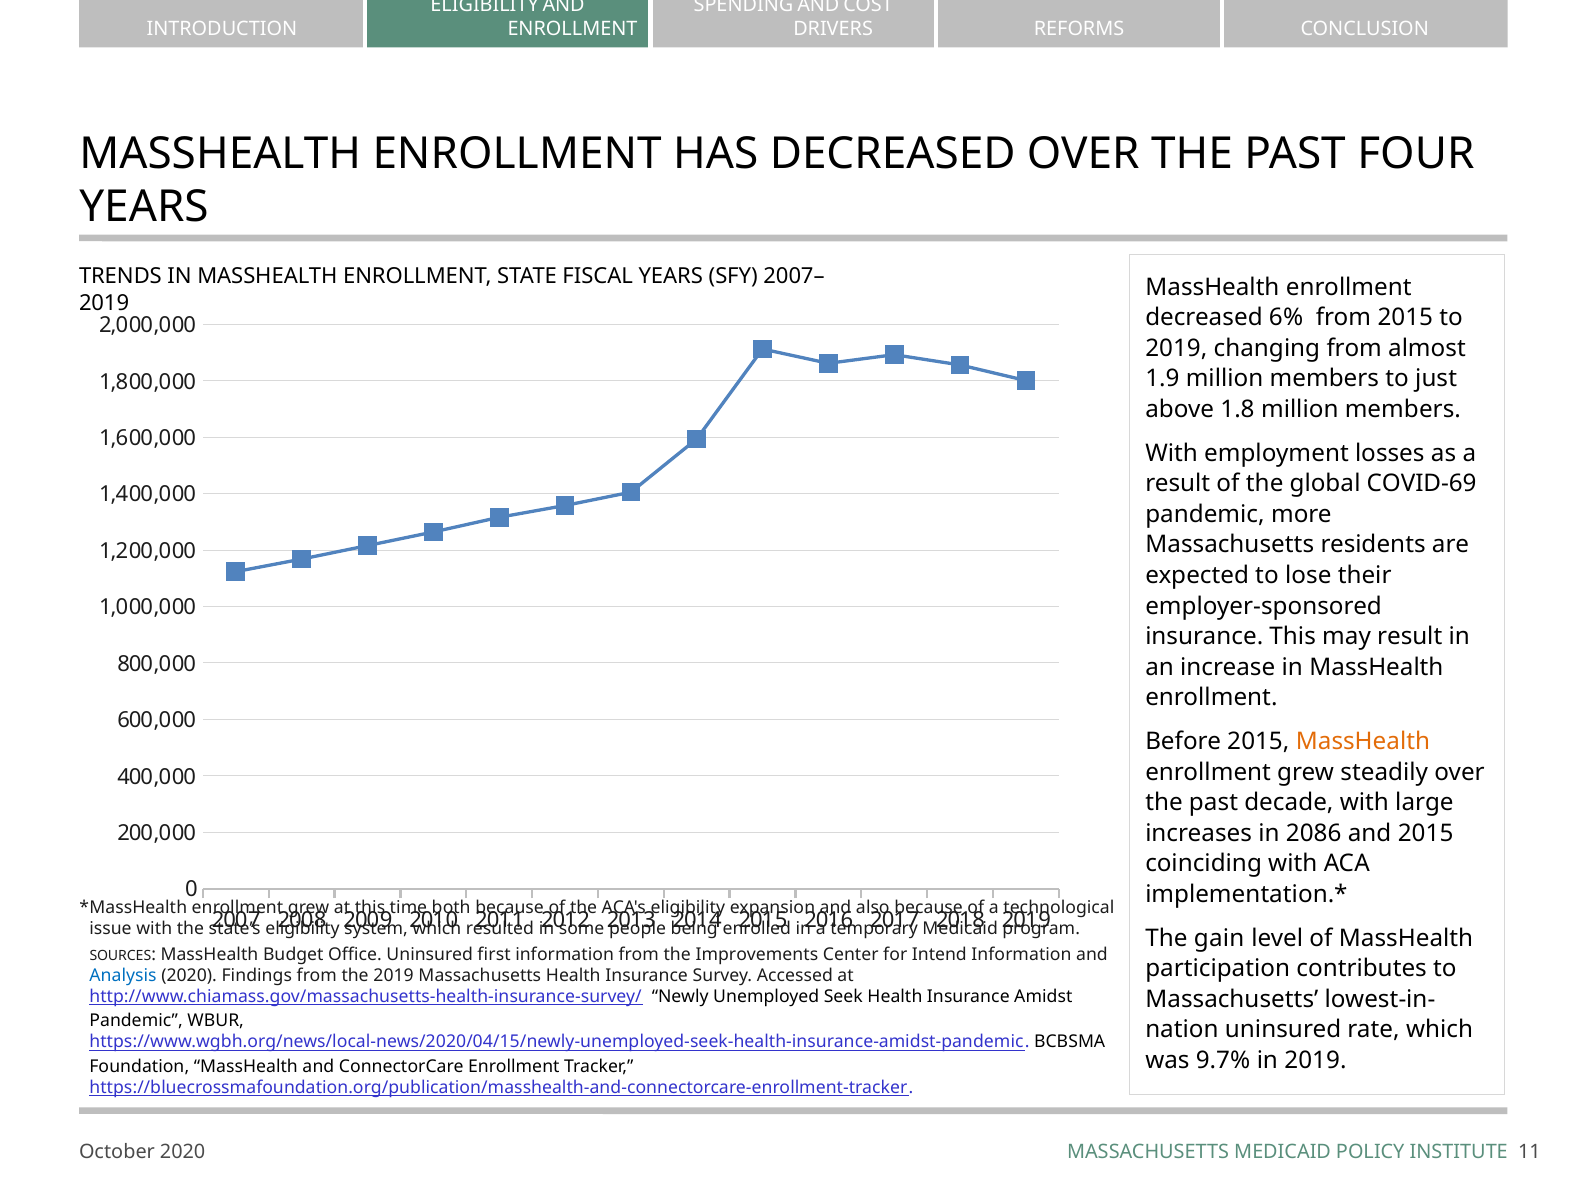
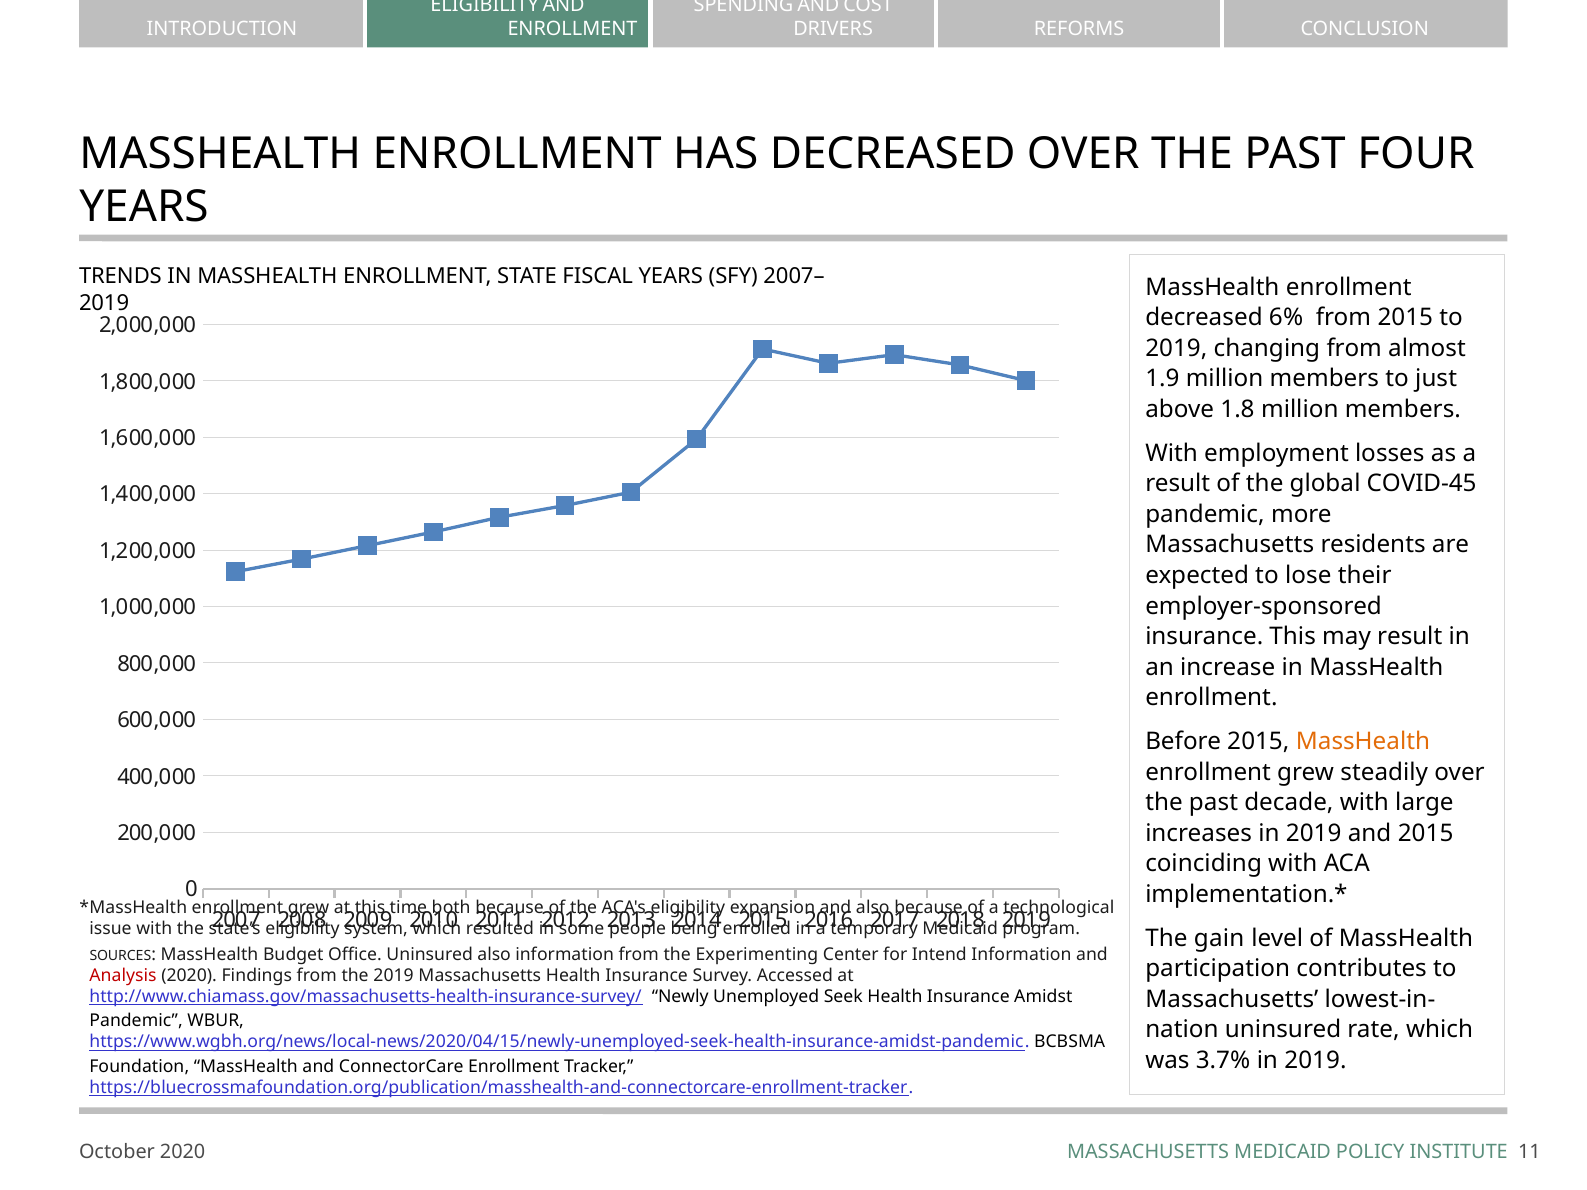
COVID-69: COVID-69 -> COVID-45 (1422, 484)
increases in 2086: 2086 -> 2019 (1314, 833)
Uninsured first: first -> also (494, 955)
Improvements: Improvements -> Experimenting (757, 955)
Analysis colour: blue -> red (123, 976)
9.7%: 9.7% -> 3.7% (1223, 1060)
